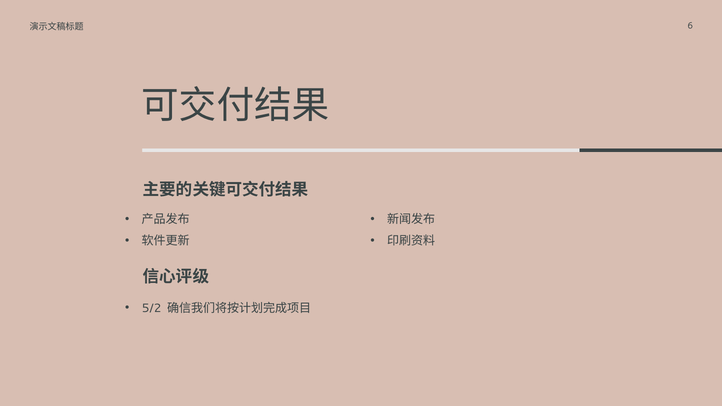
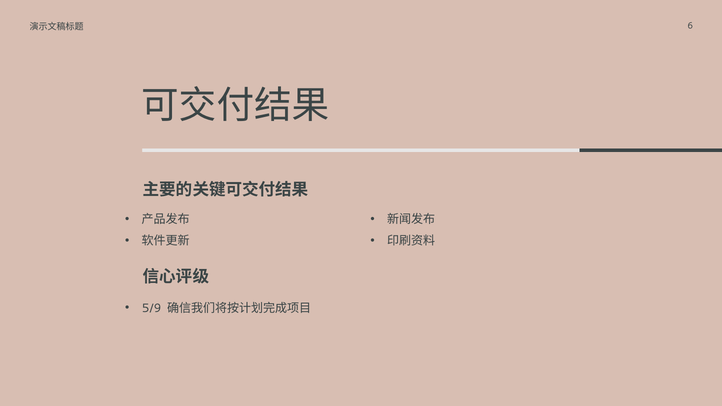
5/2: 5/2 -> 5/9 (152, 308)
